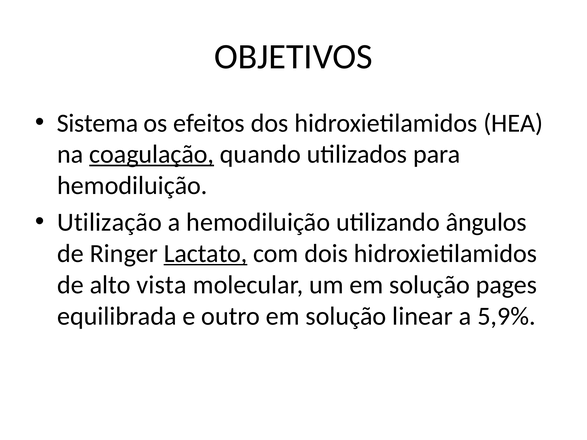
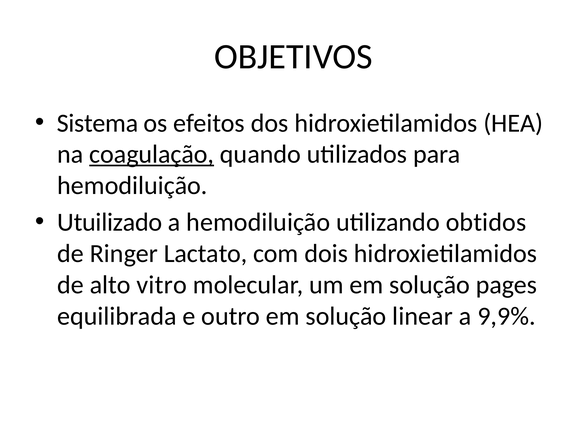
Utilização: Utilização -> Utuilizado (110, 222)
ângulos: ângulos -> obtidos (486, 222)
Lactato underline: present -> none (206, 254)
vista: vista -> vitro (162, 285)
5,9%: 5,9% -> 9,9% (506, 316)
